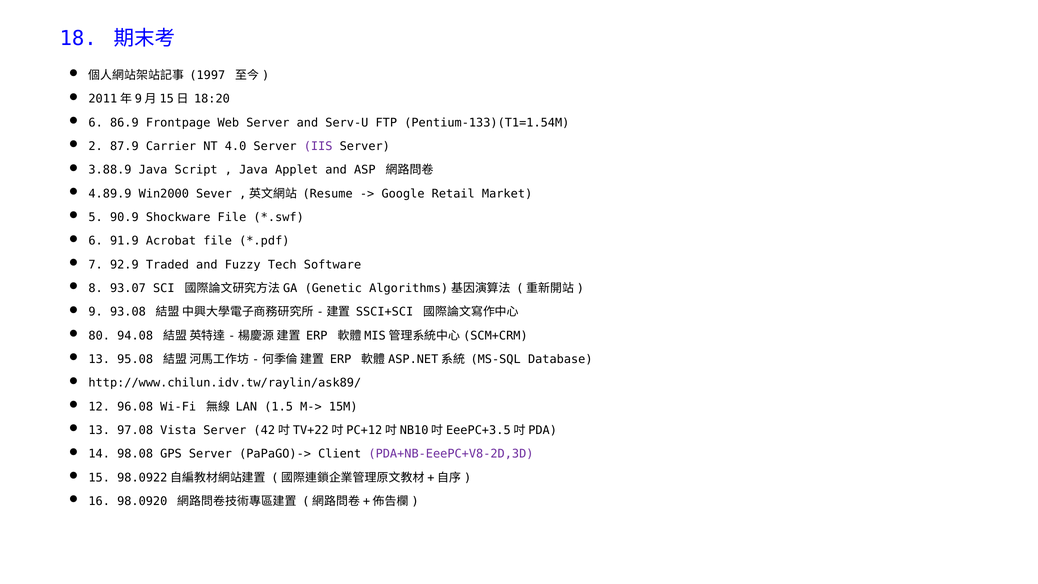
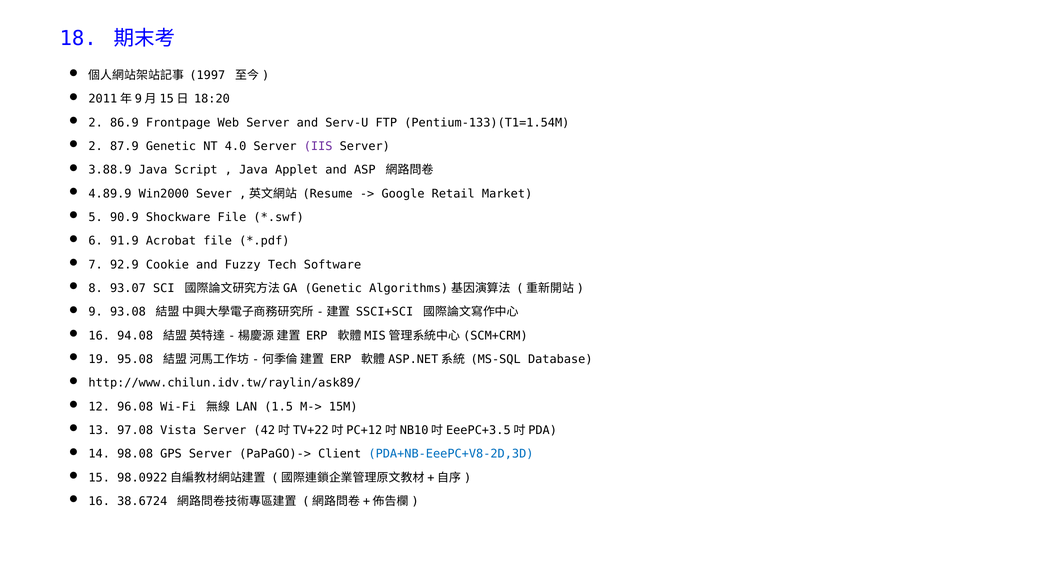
6: 6 -> 2 (96, 123)
87.9 Carrier: Carrier -> Genetic (171, 146)
Traded: Traded -> Cookie (167, 265)
80: 80 -> 16 (99, 336)
13: 13 -> 19 (99, 359)
PDA+NB-EeePC+V8-2D,3D colour: purple -> blue (451, 454)
98.0920: 98.0920 -> 38.6724 (142, 501)
